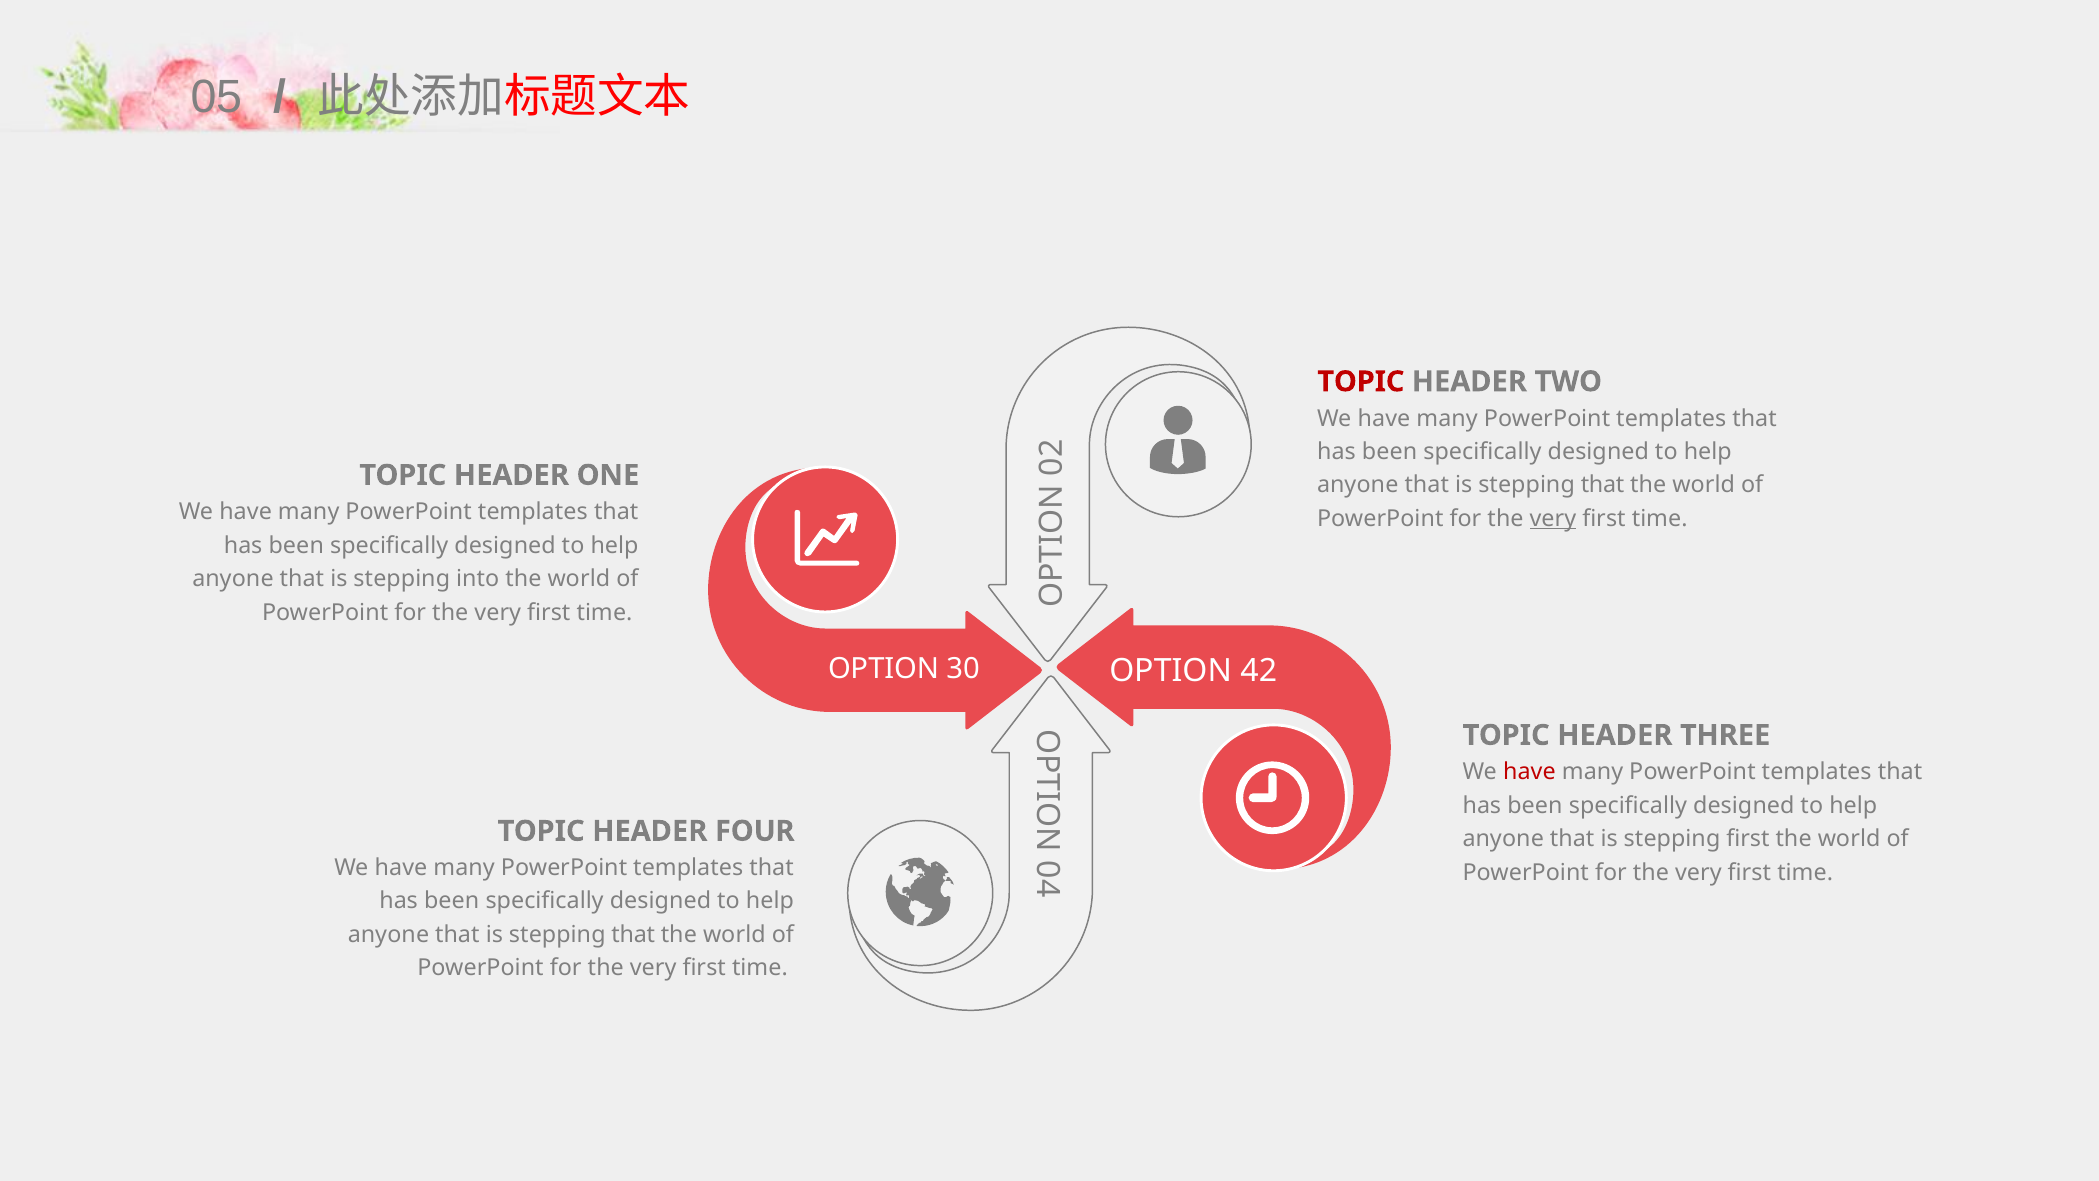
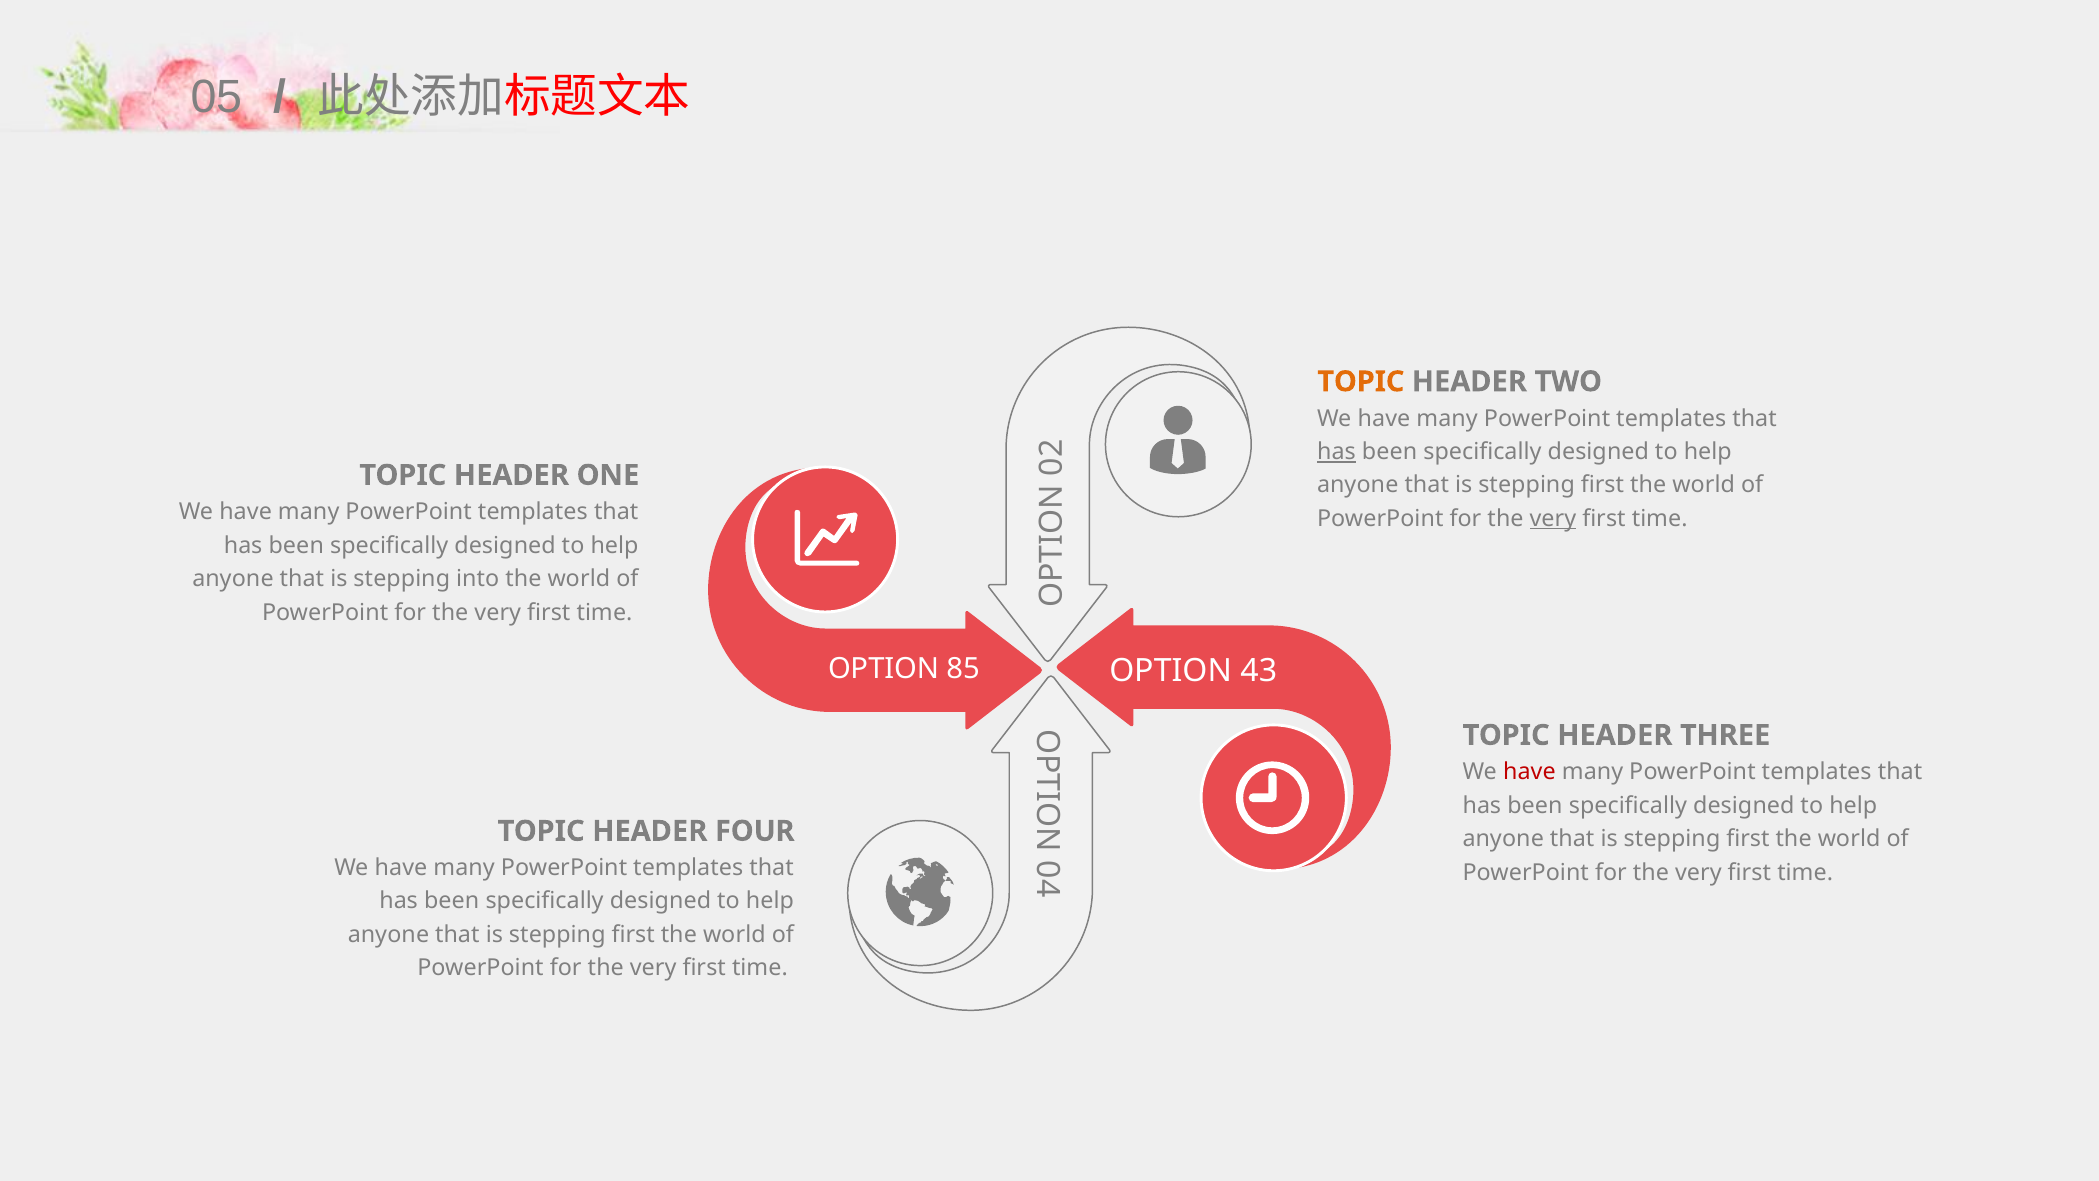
TOPIC colour: red -> orange (1361, 382)
has underline: none -> present (1336, 452)
that: that -> first (1602, 485)
30: 30 -> 85 (963, 668)
42: 42 -> 43 (1259, 670)
that: that -> first (633, 935)
